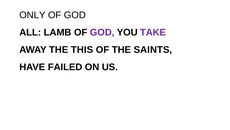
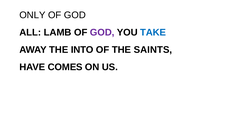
TAKE colour: purple -> blue (153, 32)
THIS: THIS -> INTO (82, 49)
FAILED: FAILED -> COMES (65, 67)
